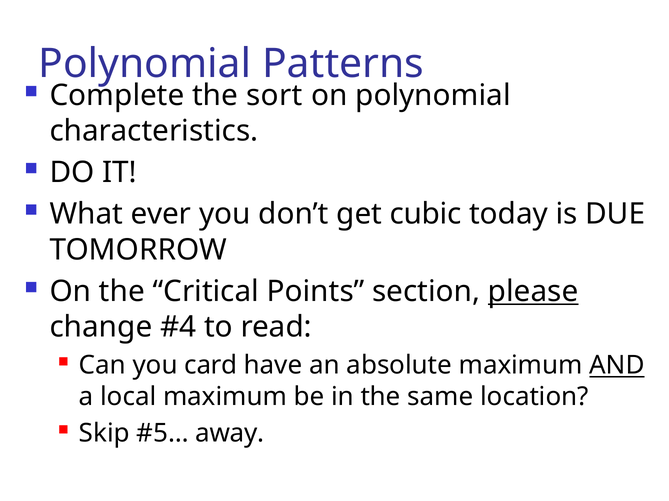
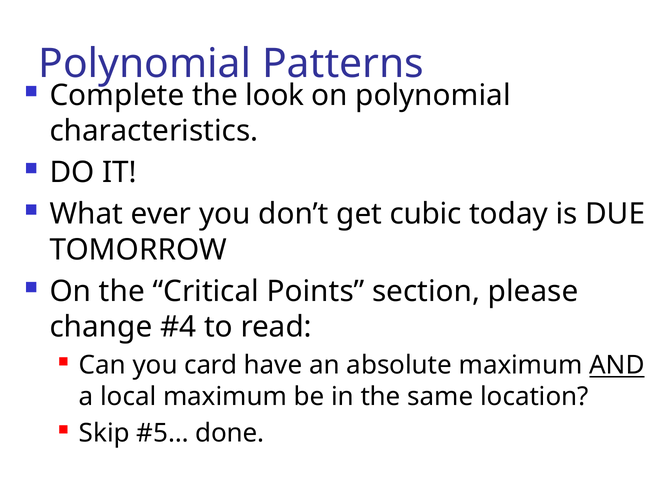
sort: sort -> look (275, 96)
please underline: present -> none (533, 292)
away: away -> done (230, 434)
